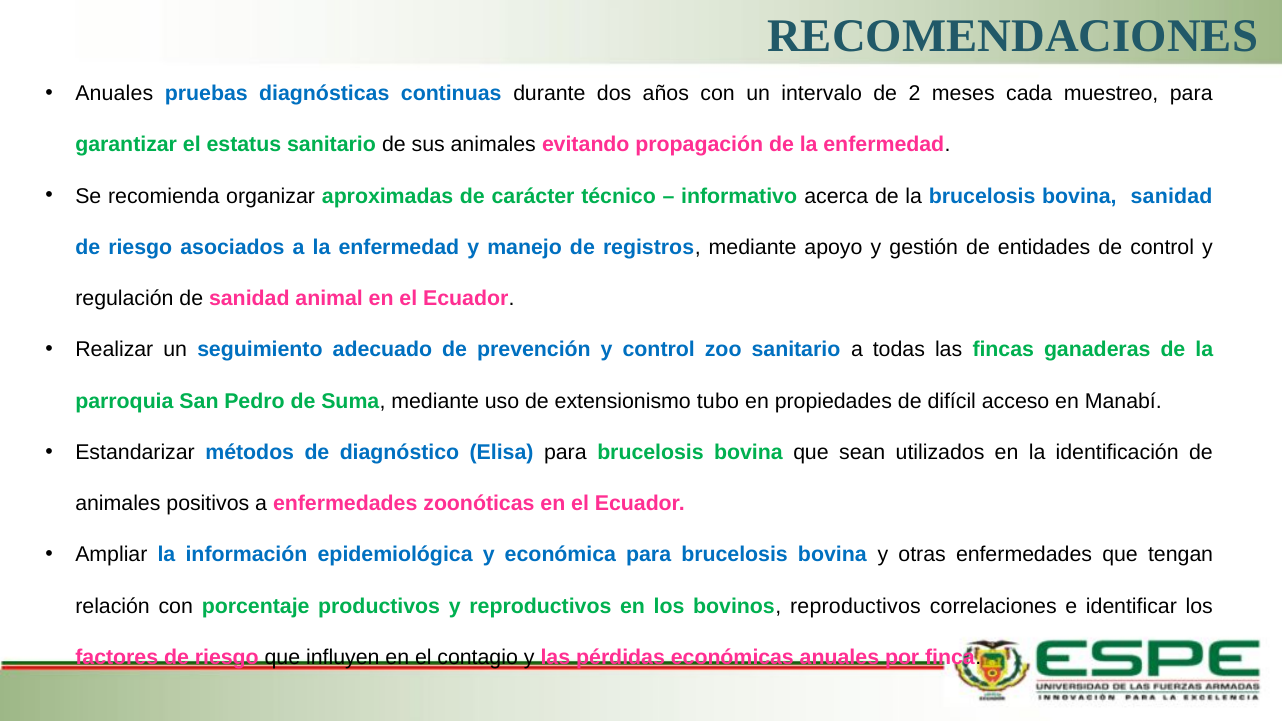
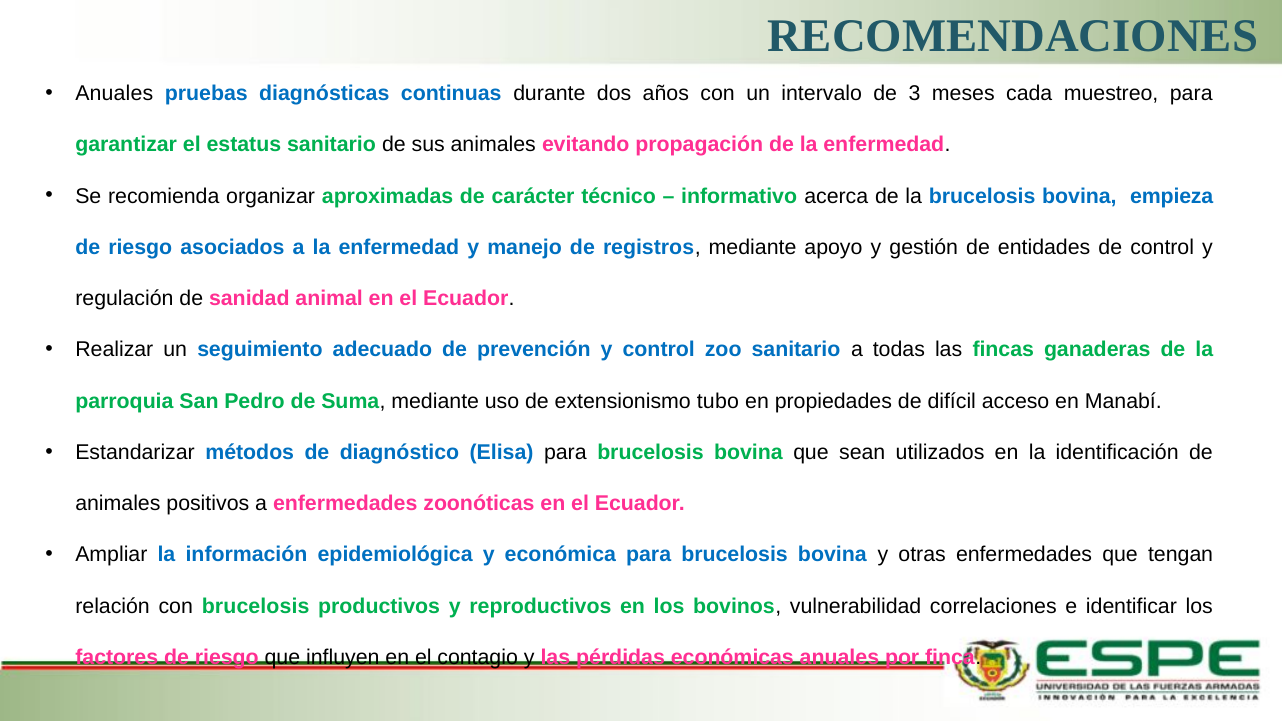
2: 2 -> 3 (915, 94)
bovina sanidad: sanidad -> empieza (1172, 196)
con porcentaje: porcentaje -> brucelosis (256, 606)
bovinos reproductivos: reproductivos -> vulnerabilidad (856, 606)
